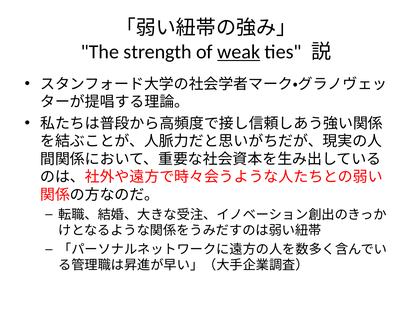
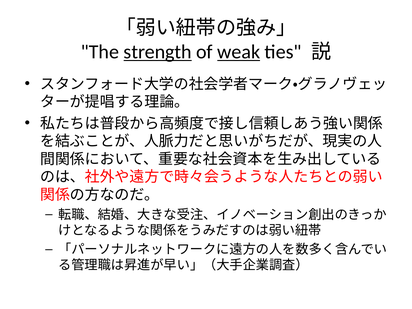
strength underline: none -> present (158, 52)
